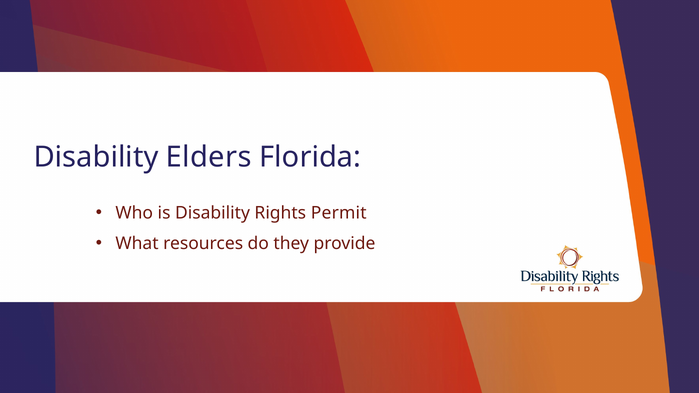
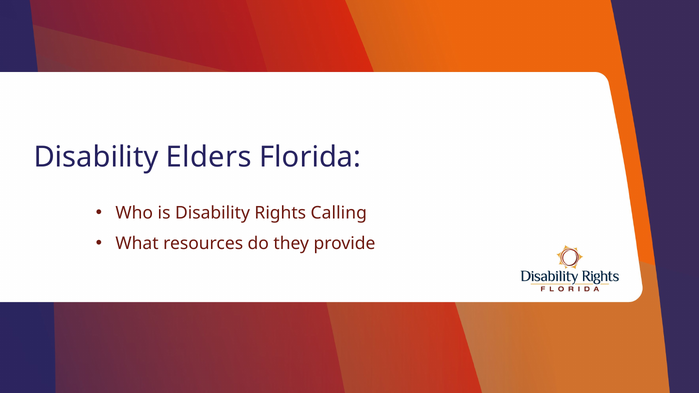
Permit: Permit -> Calling (339, 213)
